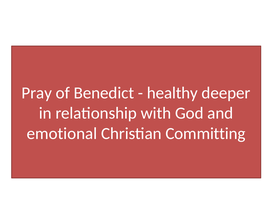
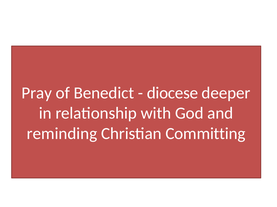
healthy: healthy -> diocese (172, 93)
emotional: emotional -> reminding (62, 134)
